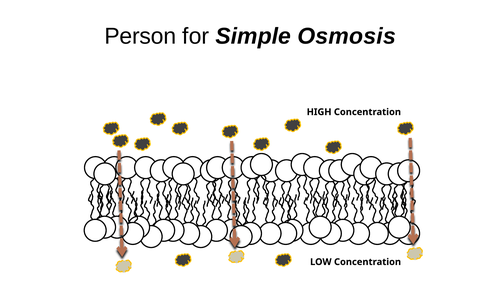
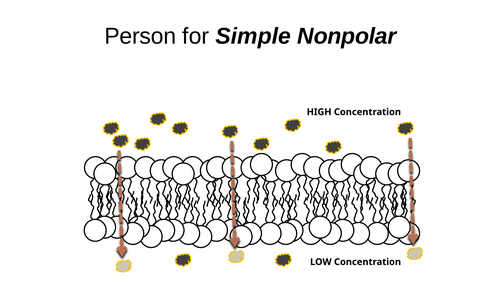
Osmosis: Osmosis -> Nonpolar (347, 36)
